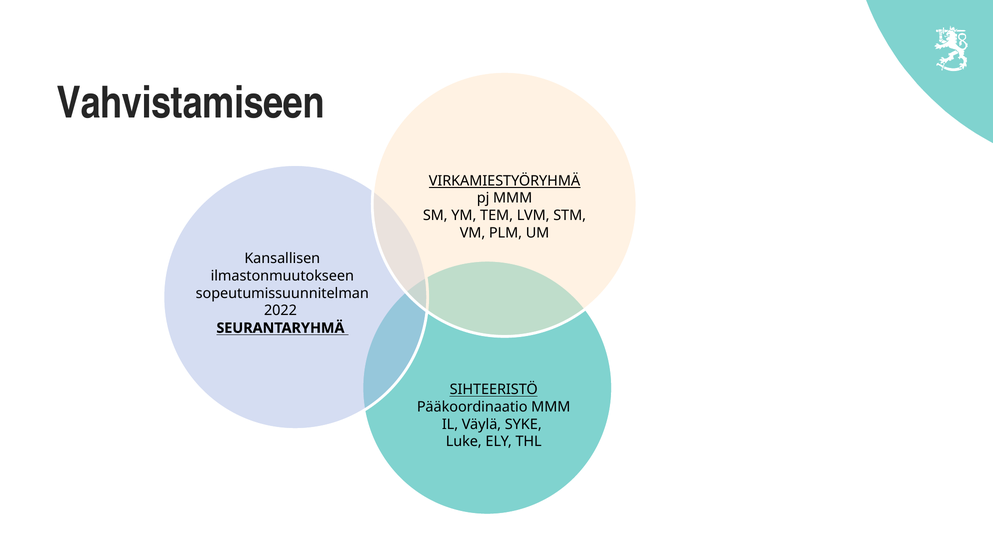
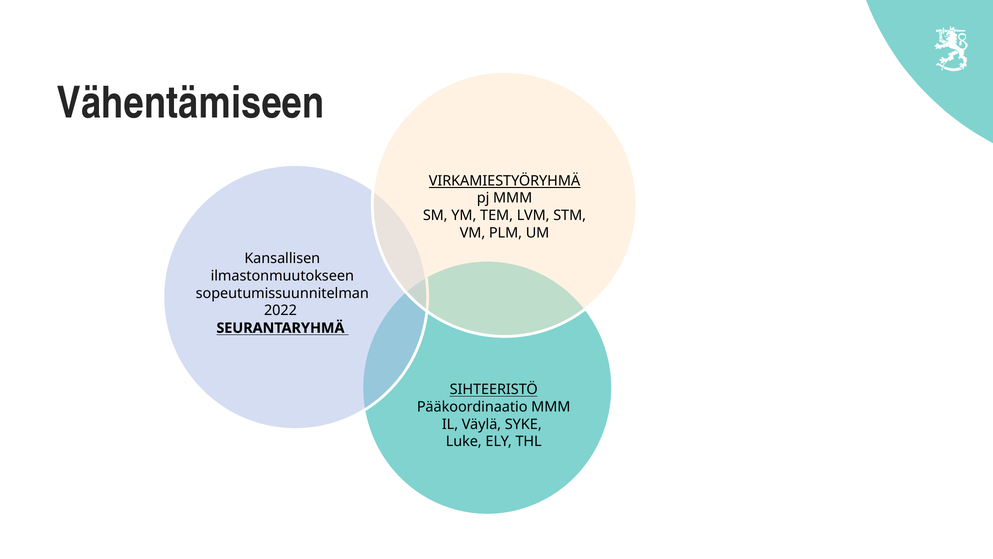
Vahvistamiseen: Vahvistamiseen -> Vähentämiseen (191, 103)
